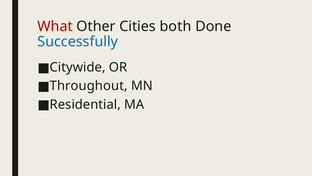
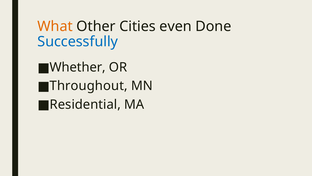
What colour: red -> orange (55, 26)
both: both -> even (176, 26)
Citywide: Citywide -> Whether (78, 67)
